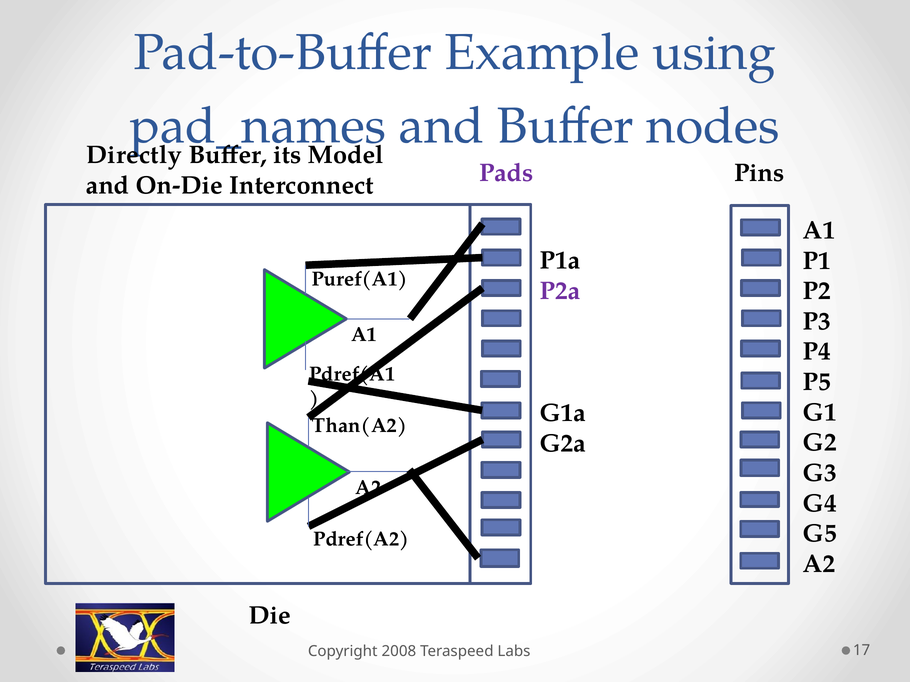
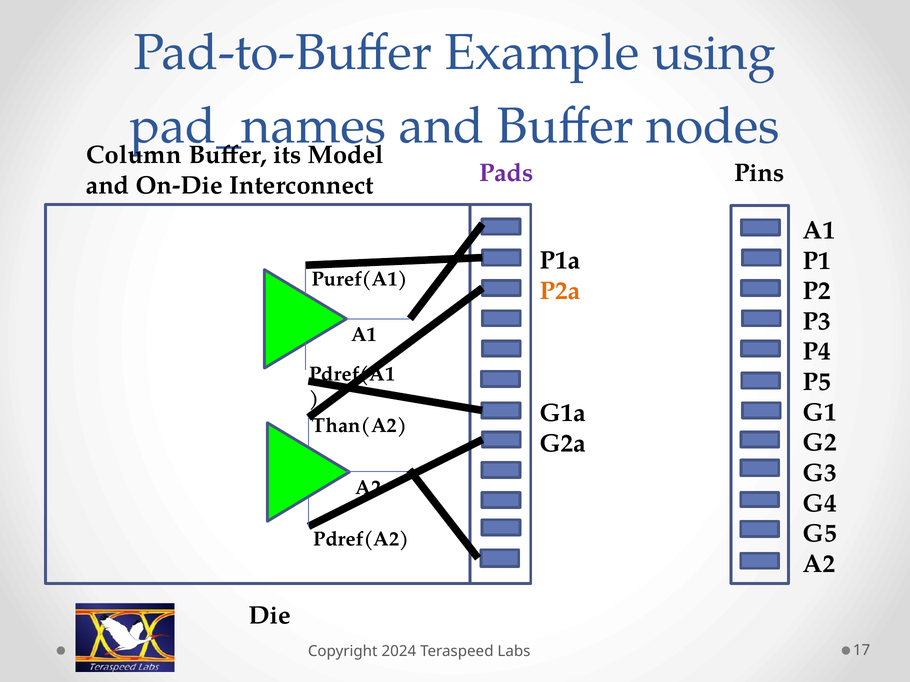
Directly: Directly -> Column (134, 155)
P2a colour: purple -> orange (560, 291)
2008: 2008 -> 2024 (399, 652)
